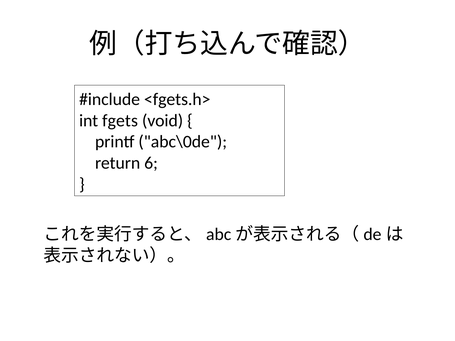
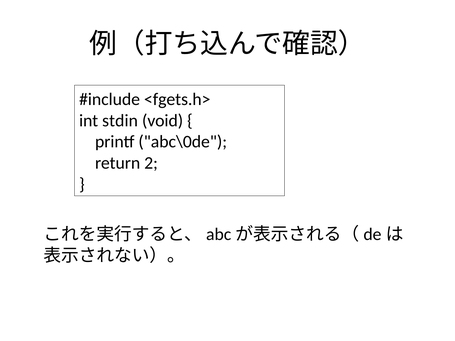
fgets: fgets -> stdin (120, 121)
6: 6 -> 2 (151, 163)
